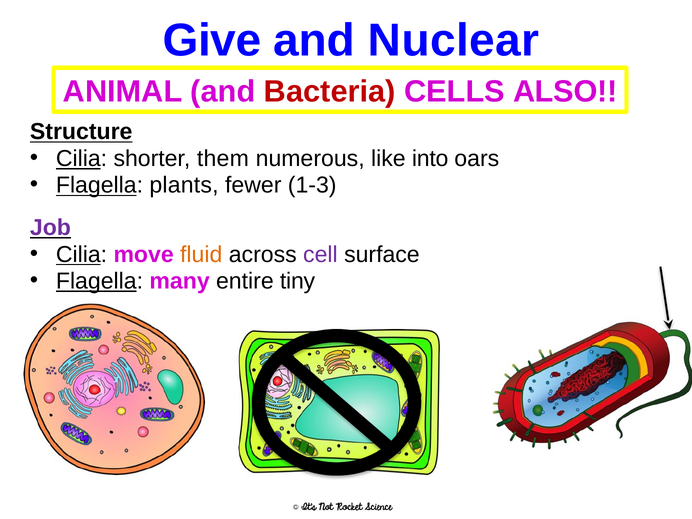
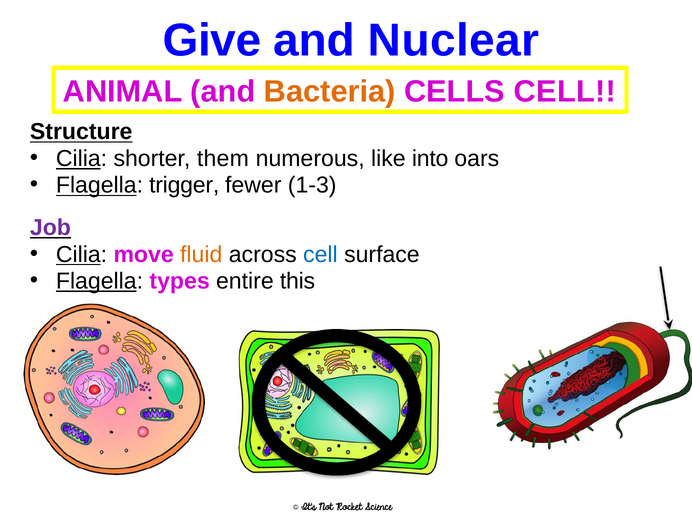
Bacteria colour: red -> orange (330, 92)
CELLS ALSO: ALSO -> CELL (565, 92)
plants: plants -> trigger (184, 185)
cell colour: purple -> blue (320, 254)
many: many -> types (180, 281)
tiny: tiny -> this (298, 281)
